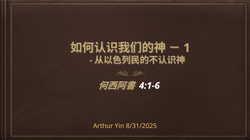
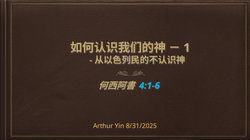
4:1-6 colour: white -> light blue (149, 86)
